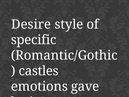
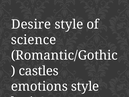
specific: specific -> science (34, 40)
emotions gave: gave -> style (85, 86)
